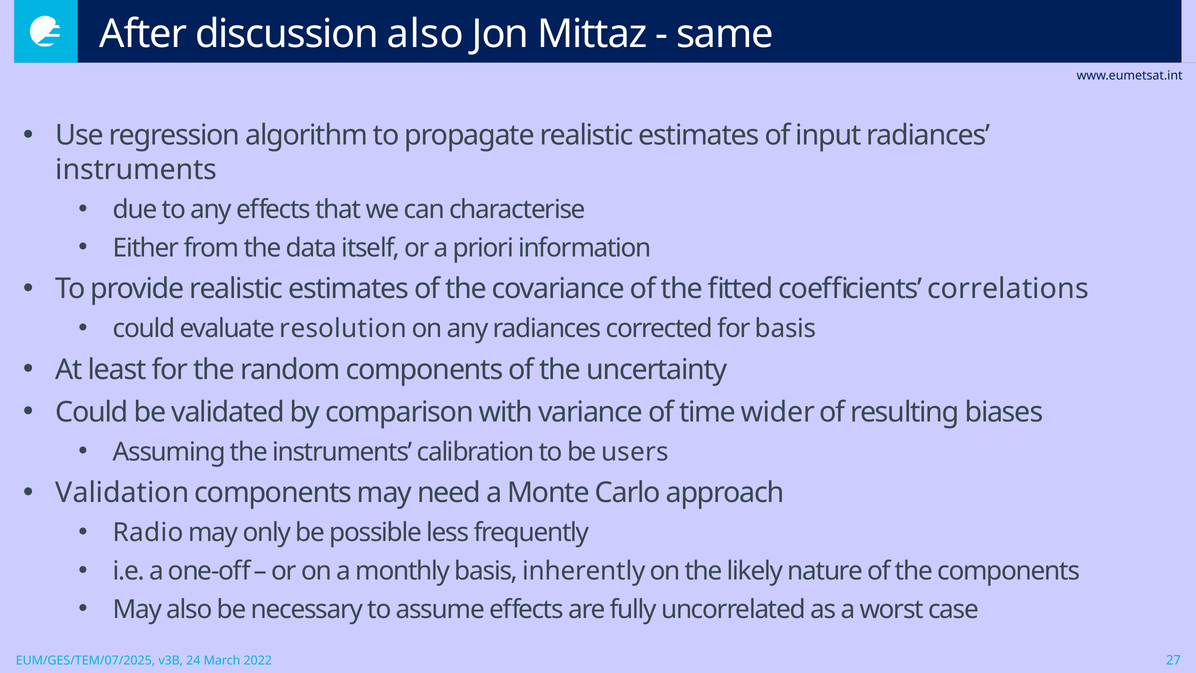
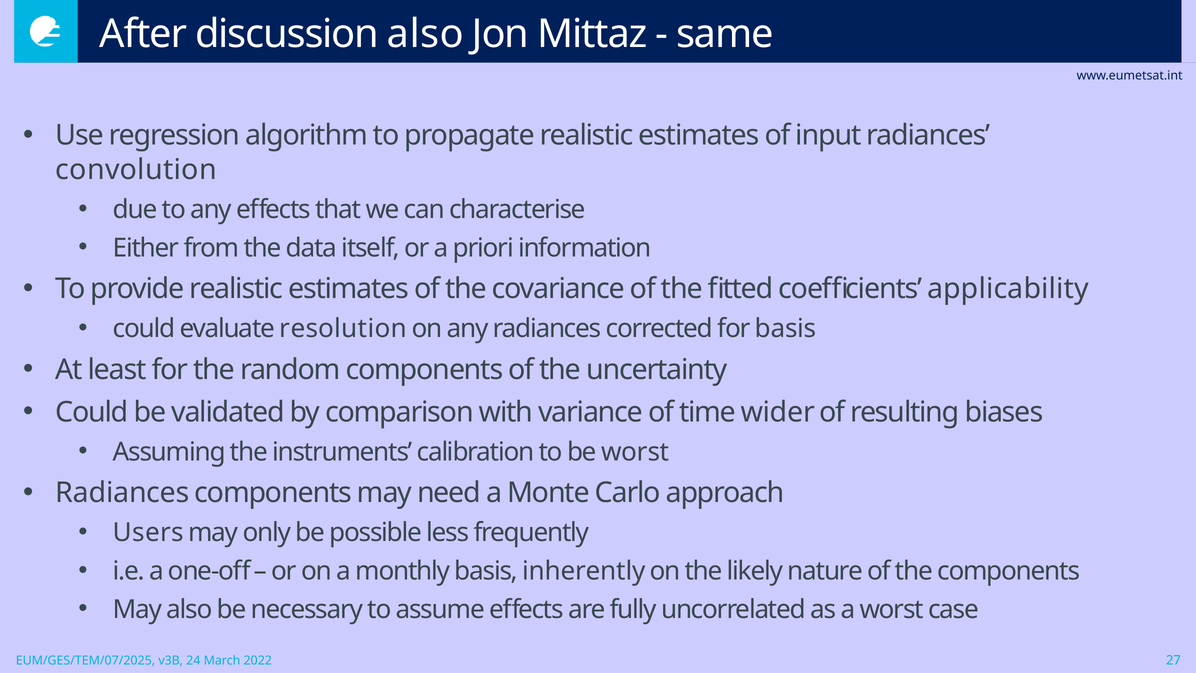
instruments: instruments -> convolution (136, 170)
correlations: correlations -> applicability (1008, 289)
be users: users -> worst (635, 452)
Validation: Validation -> Radiances (122, 493)
Radio: Radio -> Users (148, 532)
